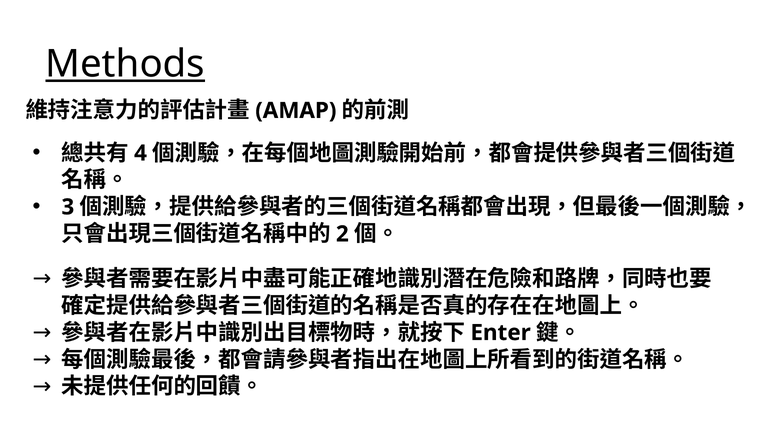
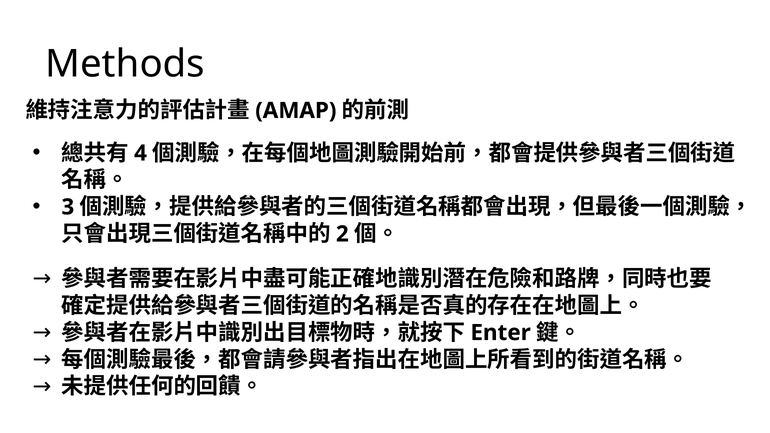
Methods underline: present -> none (125, 64)
